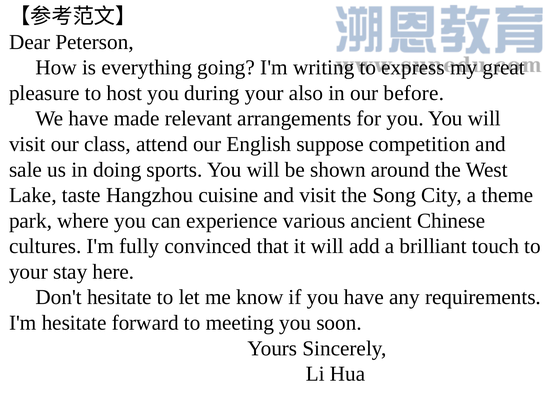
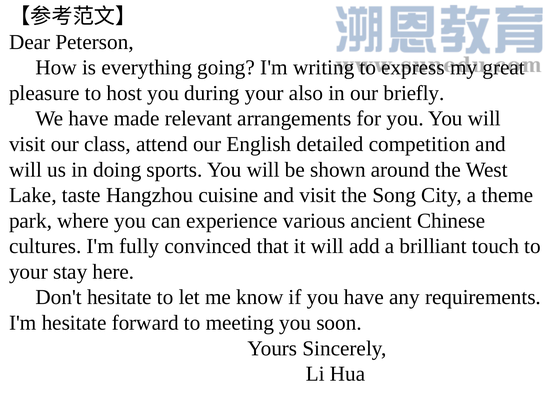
before: before -> briefly (414, 93)
suppose: suppose -> detailed (330, 144)
sale: sale -> will (26, 169)
